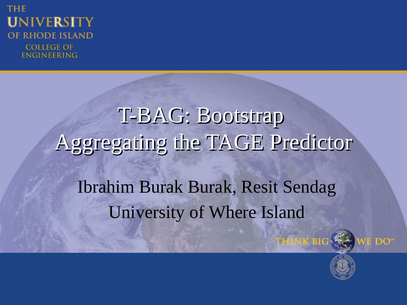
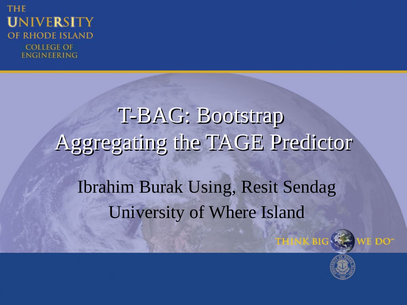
Burak Burak: Burak -> Using (212, 187)
